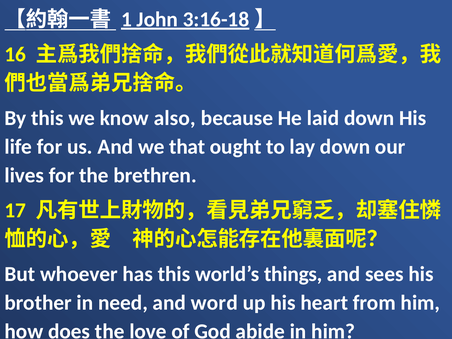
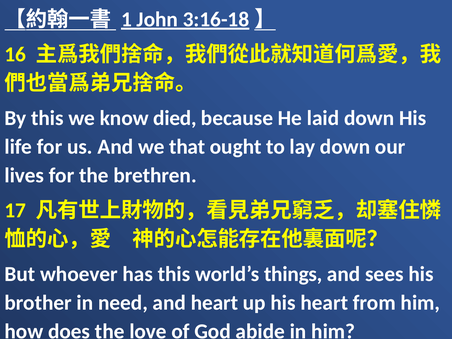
also: also -> died (175, 118)
and word: word -> heart (214, 303)
